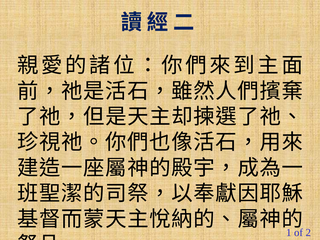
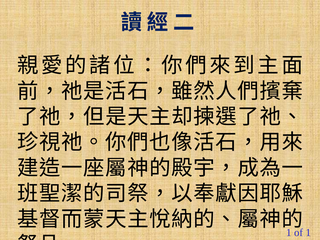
2: 2 -> 1 (308, 233)
